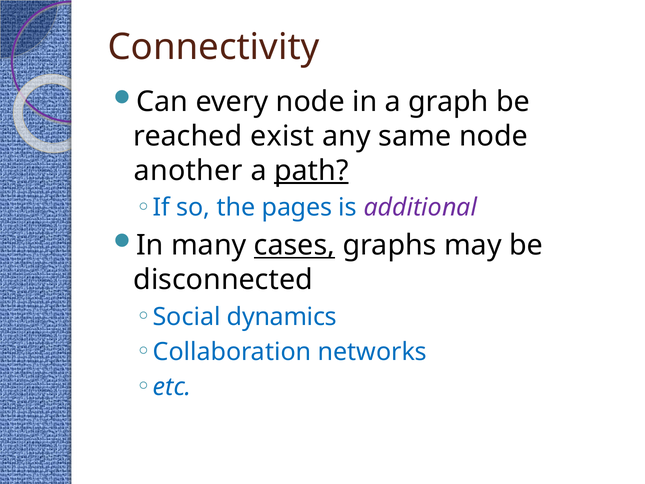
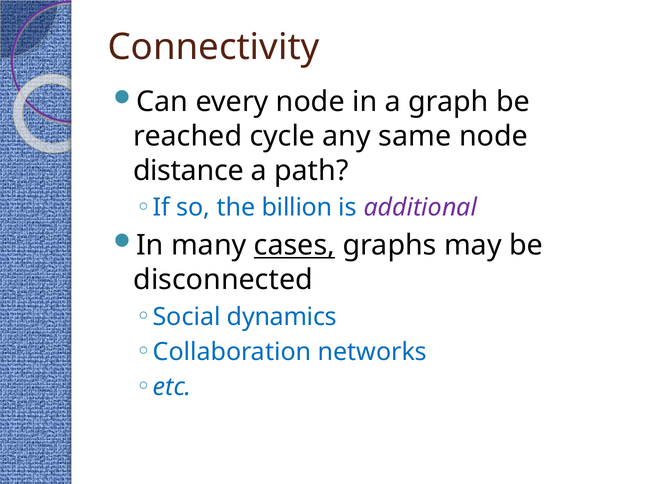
exist: exist -> cycle (282, 136)
another: another -> distance (188, 171)
path underline: present -> none (311, 171)
pages: pages -> billion (297, 207)
